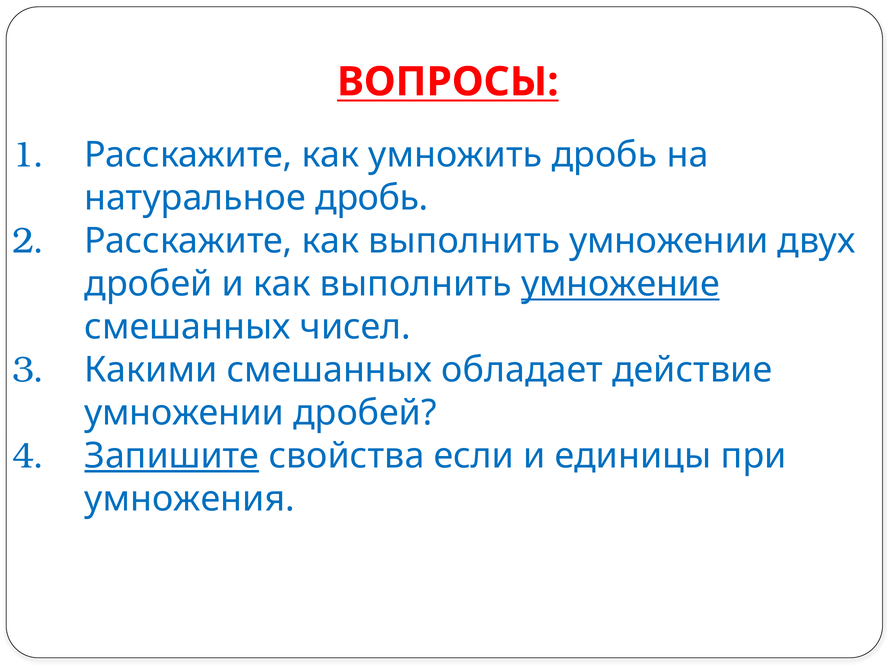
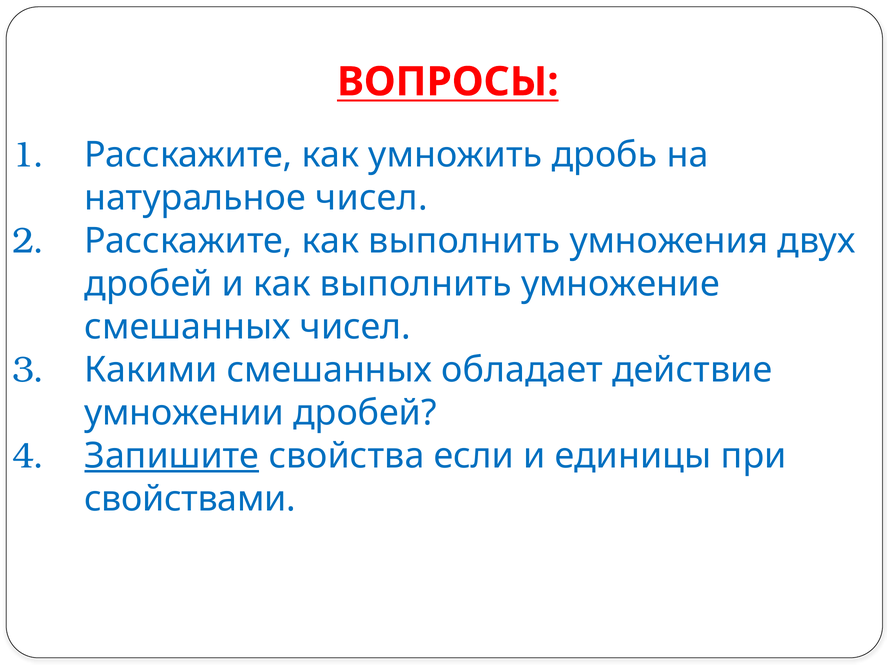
натуральное дробь: дробь -> чисел (372, 198)
выполнить умножении: умножении -> умножения (669, 241)
умножение underline: present -> none (620, 284)
умножения: умножения -> свойствами (190, 499)
